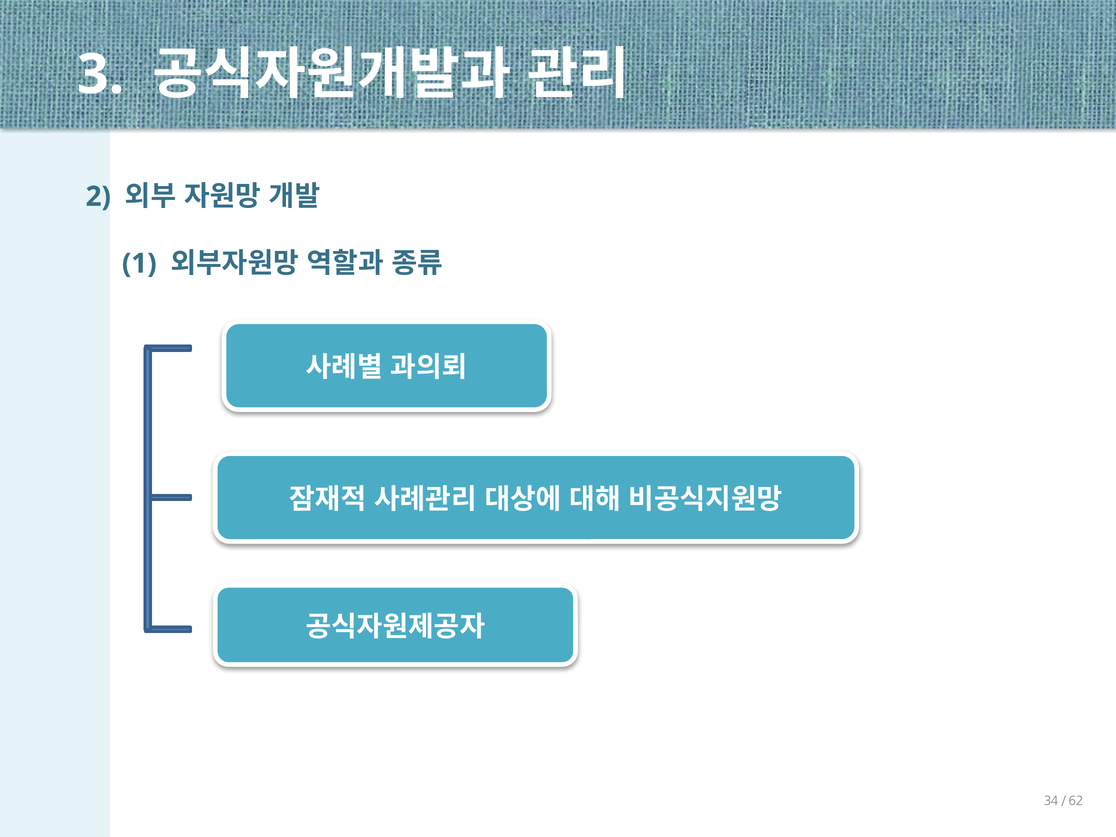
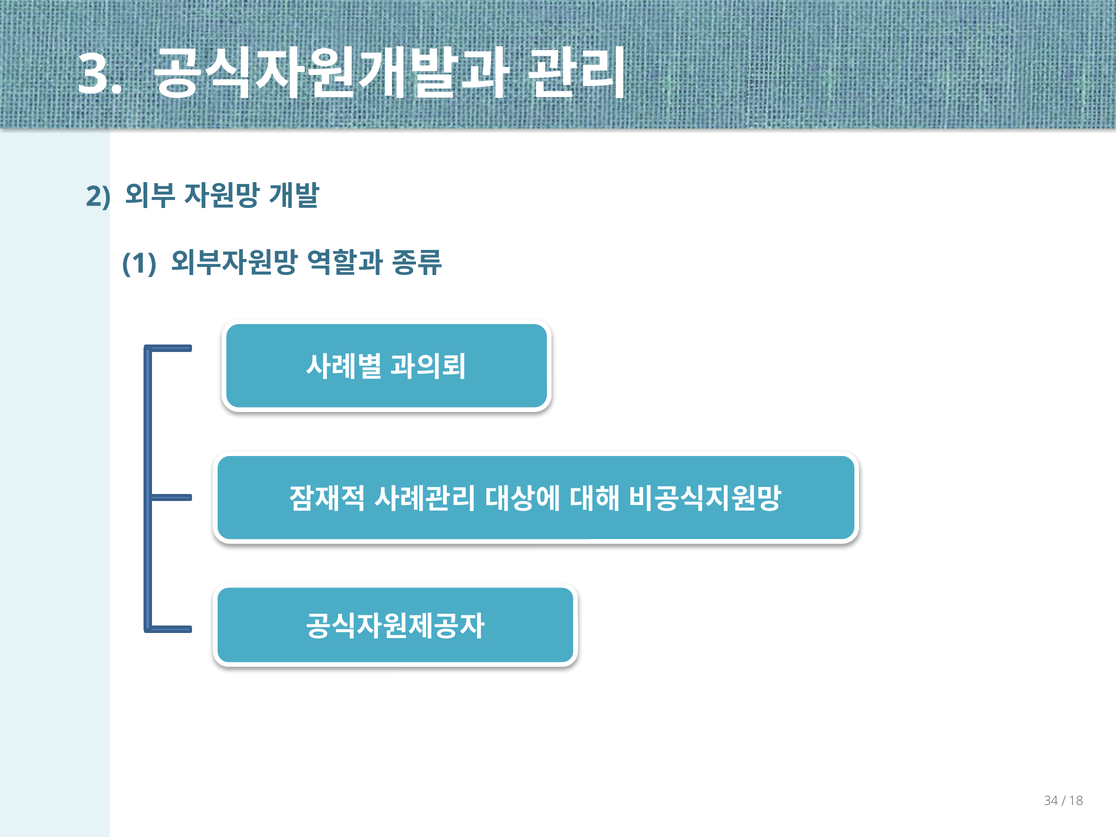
62: 62 -> 18 (1076, 801)
